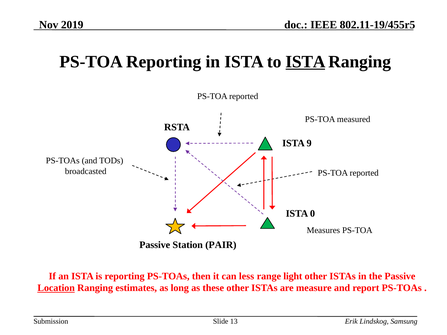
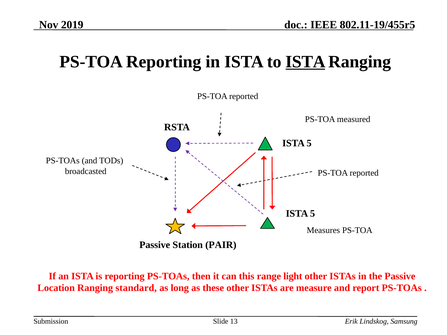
9: 9 -> 5 (309, 143)
0: 0 -> 5 (313, 214)
less: less -> this (247, 276)
Location underline: present -> none (56, 288)
estimates: estimates -> standard (136, 288)
